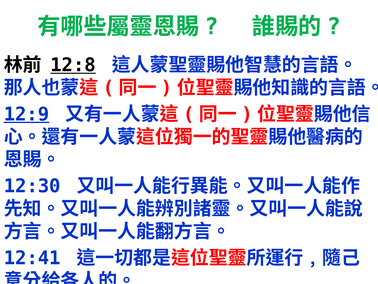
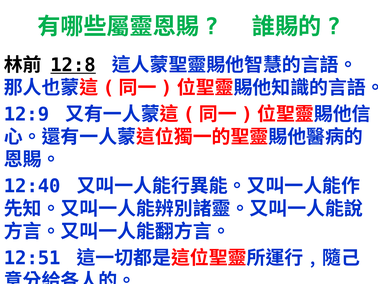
12:9 underline: present -> none (27, 114)
12:30: 12:30 -> 12:40 (32, 186)
12:41: 12:41 -> 12:51 (32, 258)
